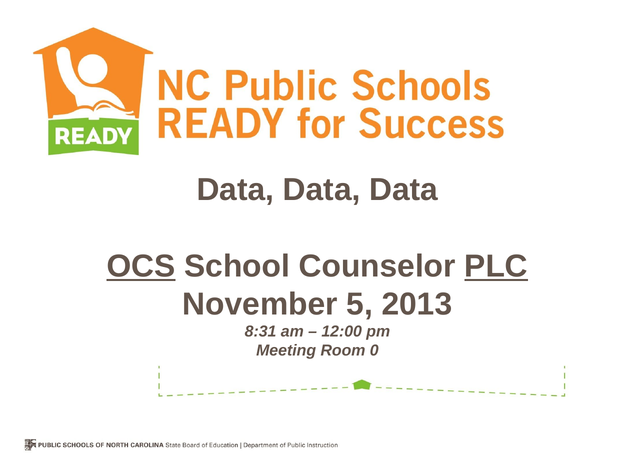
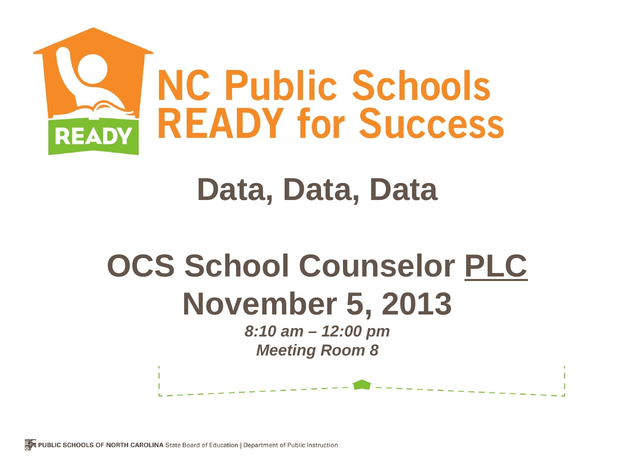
OCS underline: present -> none (141, 266)
8:31: 8:31 -> 8:10 (261, 332)
0: 0 -> 8 (374, 351)
